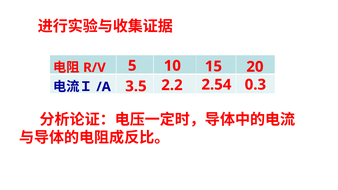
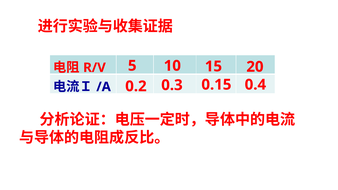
2.54: 2.54 -> 0.15 (216, 85)
0.3: 0.3 -> 0.4 (255, 85)
2.2: 2.2 -> 0.3 (172, 85)
3.5: 3.5 -> 0.2 (136, 86)
